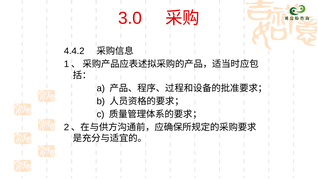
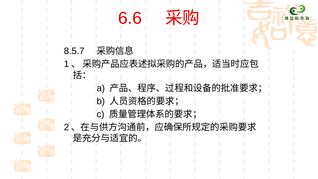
3.0: 3.0 -> 6.6 (130, 18)
4.4.2: 4.4.2 -> 8.5.7 (74, 51)
